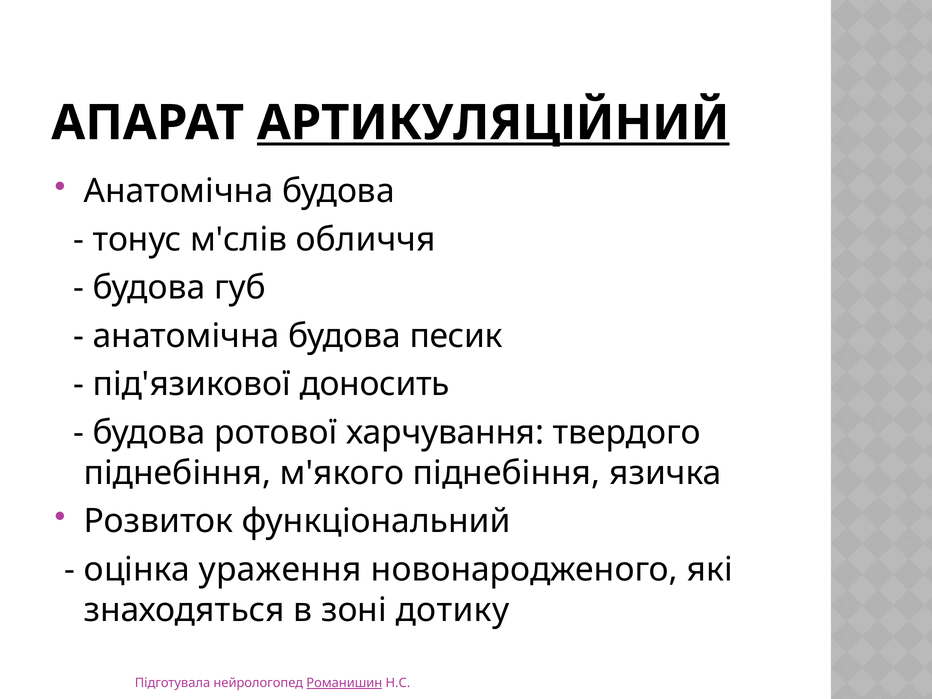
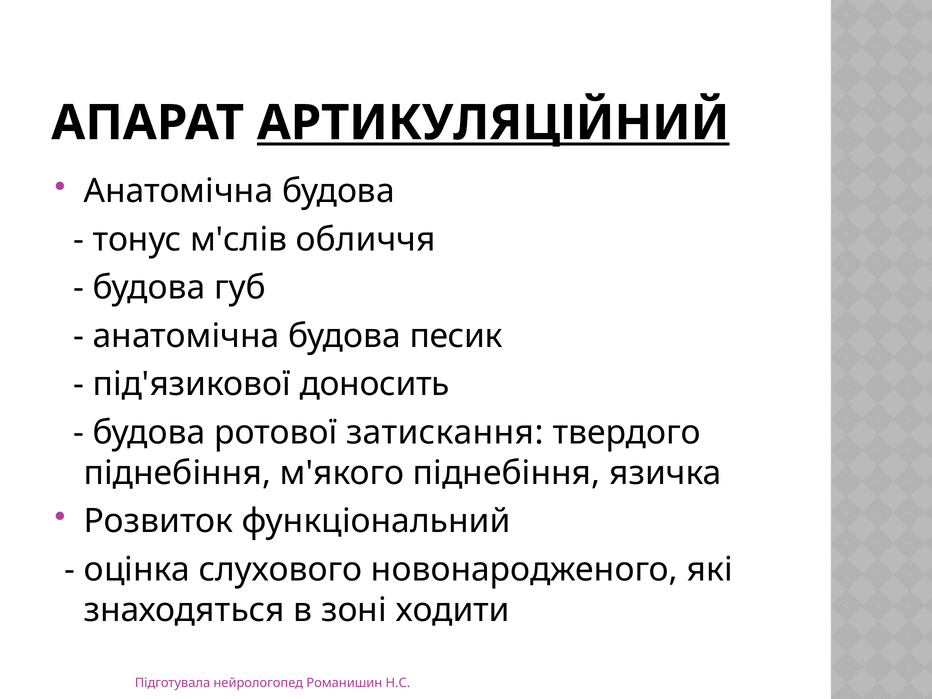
харчування: харчування -> затискання (445, 433)
ураження: ураження -> слухового (280, 569)
дотику: дотику -> ходити (453, 610)
Романишин underline: present -> none (344, 683)
